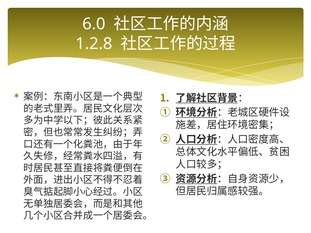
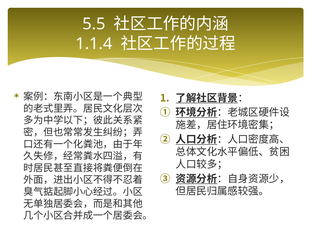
6.0: 6.0 -> 5.5 (94, 24)
1.2.8: 1.2.8 -> 1.1.4 (94, 44)
